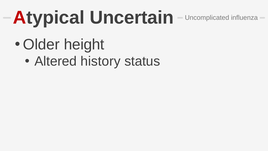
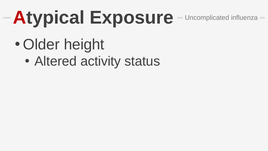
Uncertain: Uncertain -> Exposure (132, 18)
history: history -> activity (101, 61)
